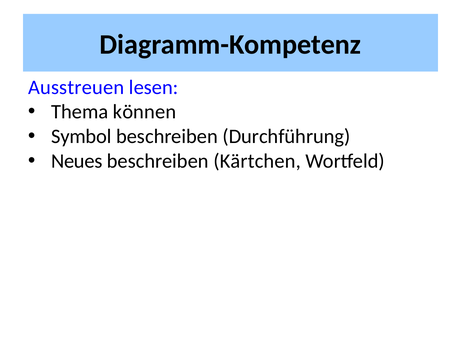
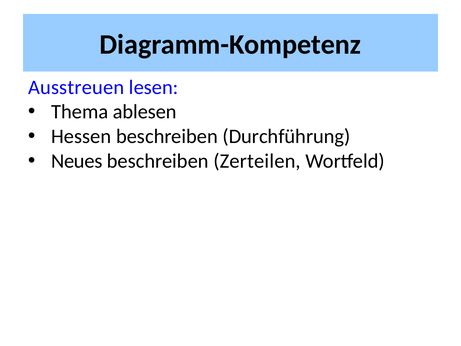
können: können -> ablesen (145, 112)
Symbol: Symbol -> Hessen (81, 136)
Kärtchen: Kärtchen -> Zerteilen (257, 161)
